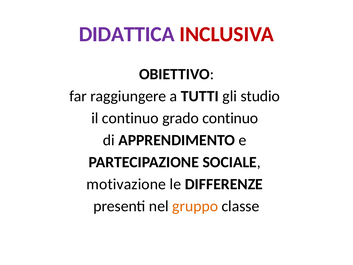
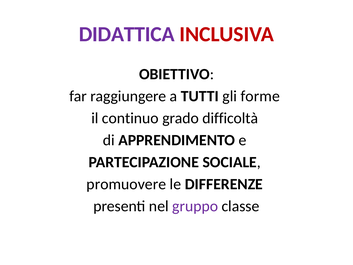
studio: studio -> forme (260, 96)
grado continuo: continuo -> difficoltà (230, 118)
motivazione: motivazione -> promuovere (126, 184)
gruppo colour: orange -> purple (195, 206)
